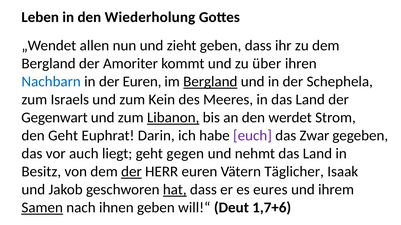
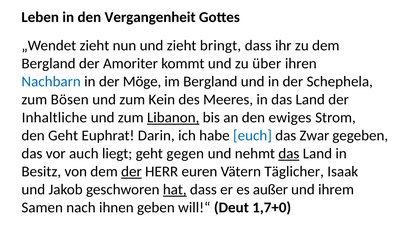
Wiederholung: Wiederholung -> Vergangenheit (150, 17)
„Wendet allen: allen -> zieht (94, 46)
zieht geben: geben -> bringt (221, 46)
der Euren: Euren -> Möge (142, 82)
Bergland underline: present -> none (210, 82)
Israels: Israels -> Bösen (70, 100)
Gegenwart: Gegenwart -> Inhaltliche (54, 118)
werdet: werdet -> ewiges (290, 118)
euch colour: purple -> blue (252, 136)
das underline: none -> present (289, 154)
eures: eures -> außer (270, 190)
Samen underline: present -> none (42, 208)
1,7+6: 1,7+6 -> 1,7+0 (272, 208)
